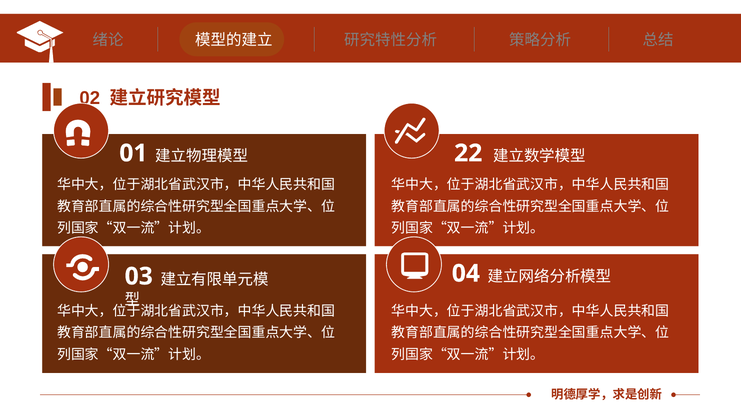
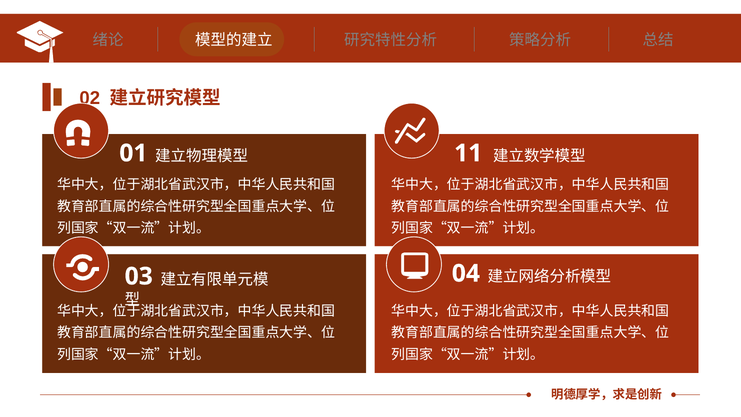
22: 22 -> 11 (468, 153)
